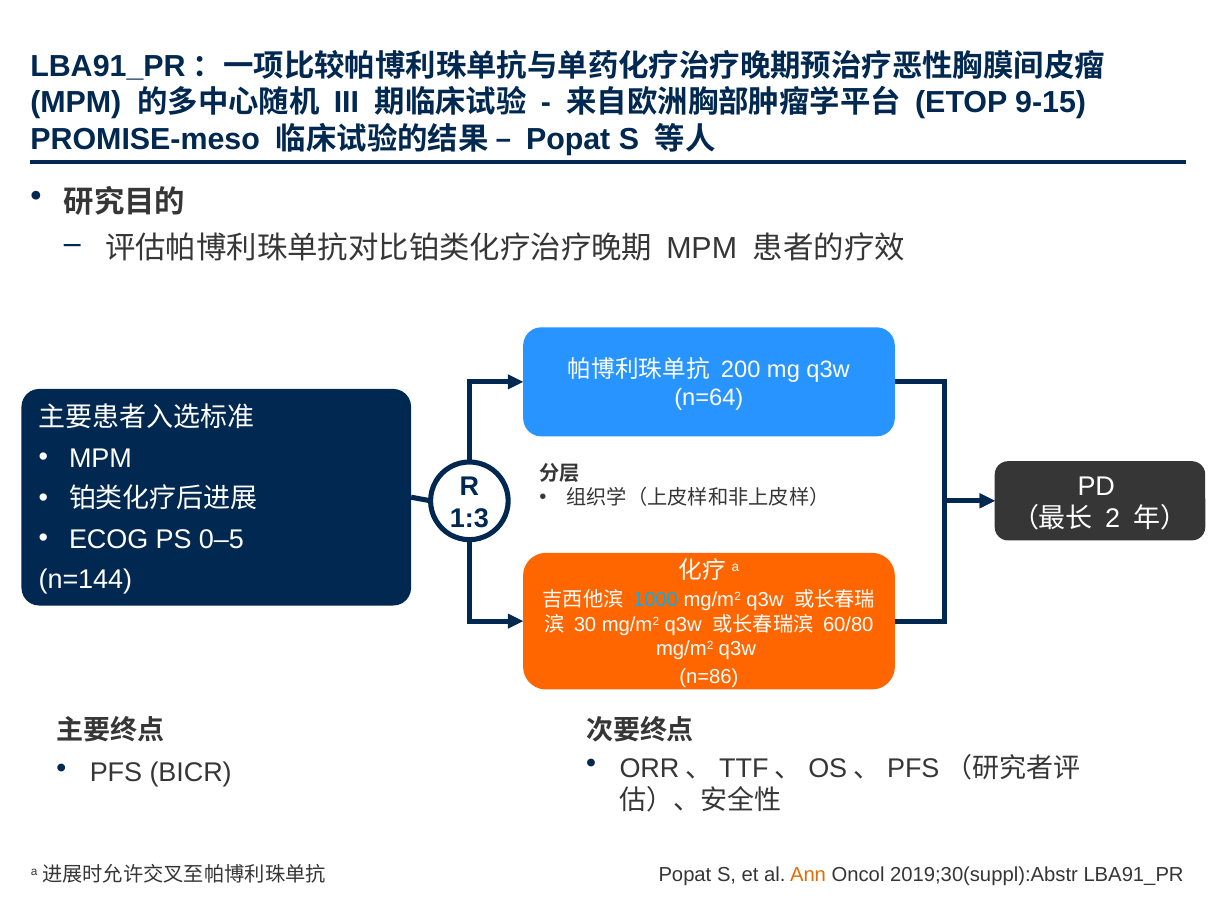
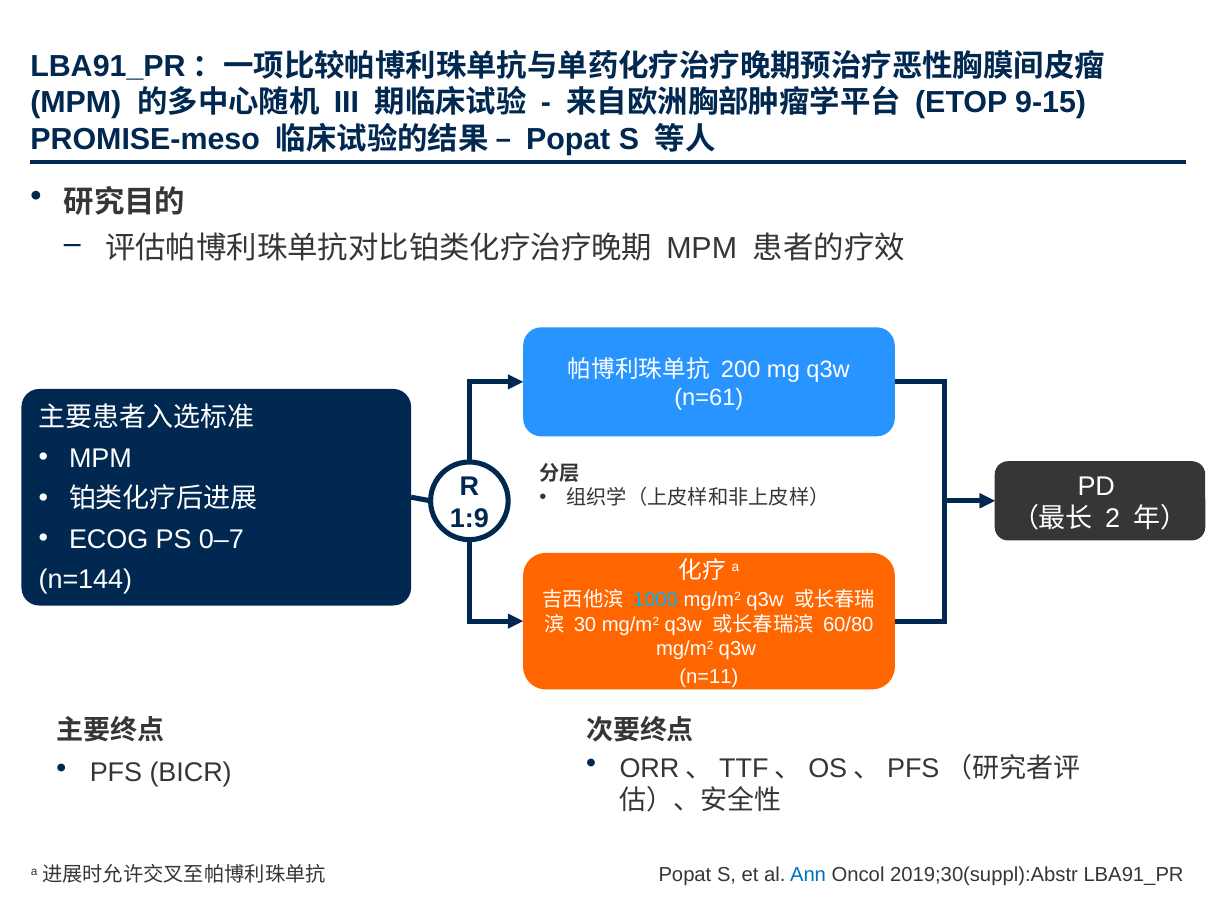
n=64: n=64 -> n=61 (709, 398)
1:3: 1:3 -> 1:9 (469, 519)
0–5: 0–5 -> 0–7 (221, 540)
n=86: n=86 -> n=11 (709, 677)
Ann colour: orange -> blue (808, 875)
